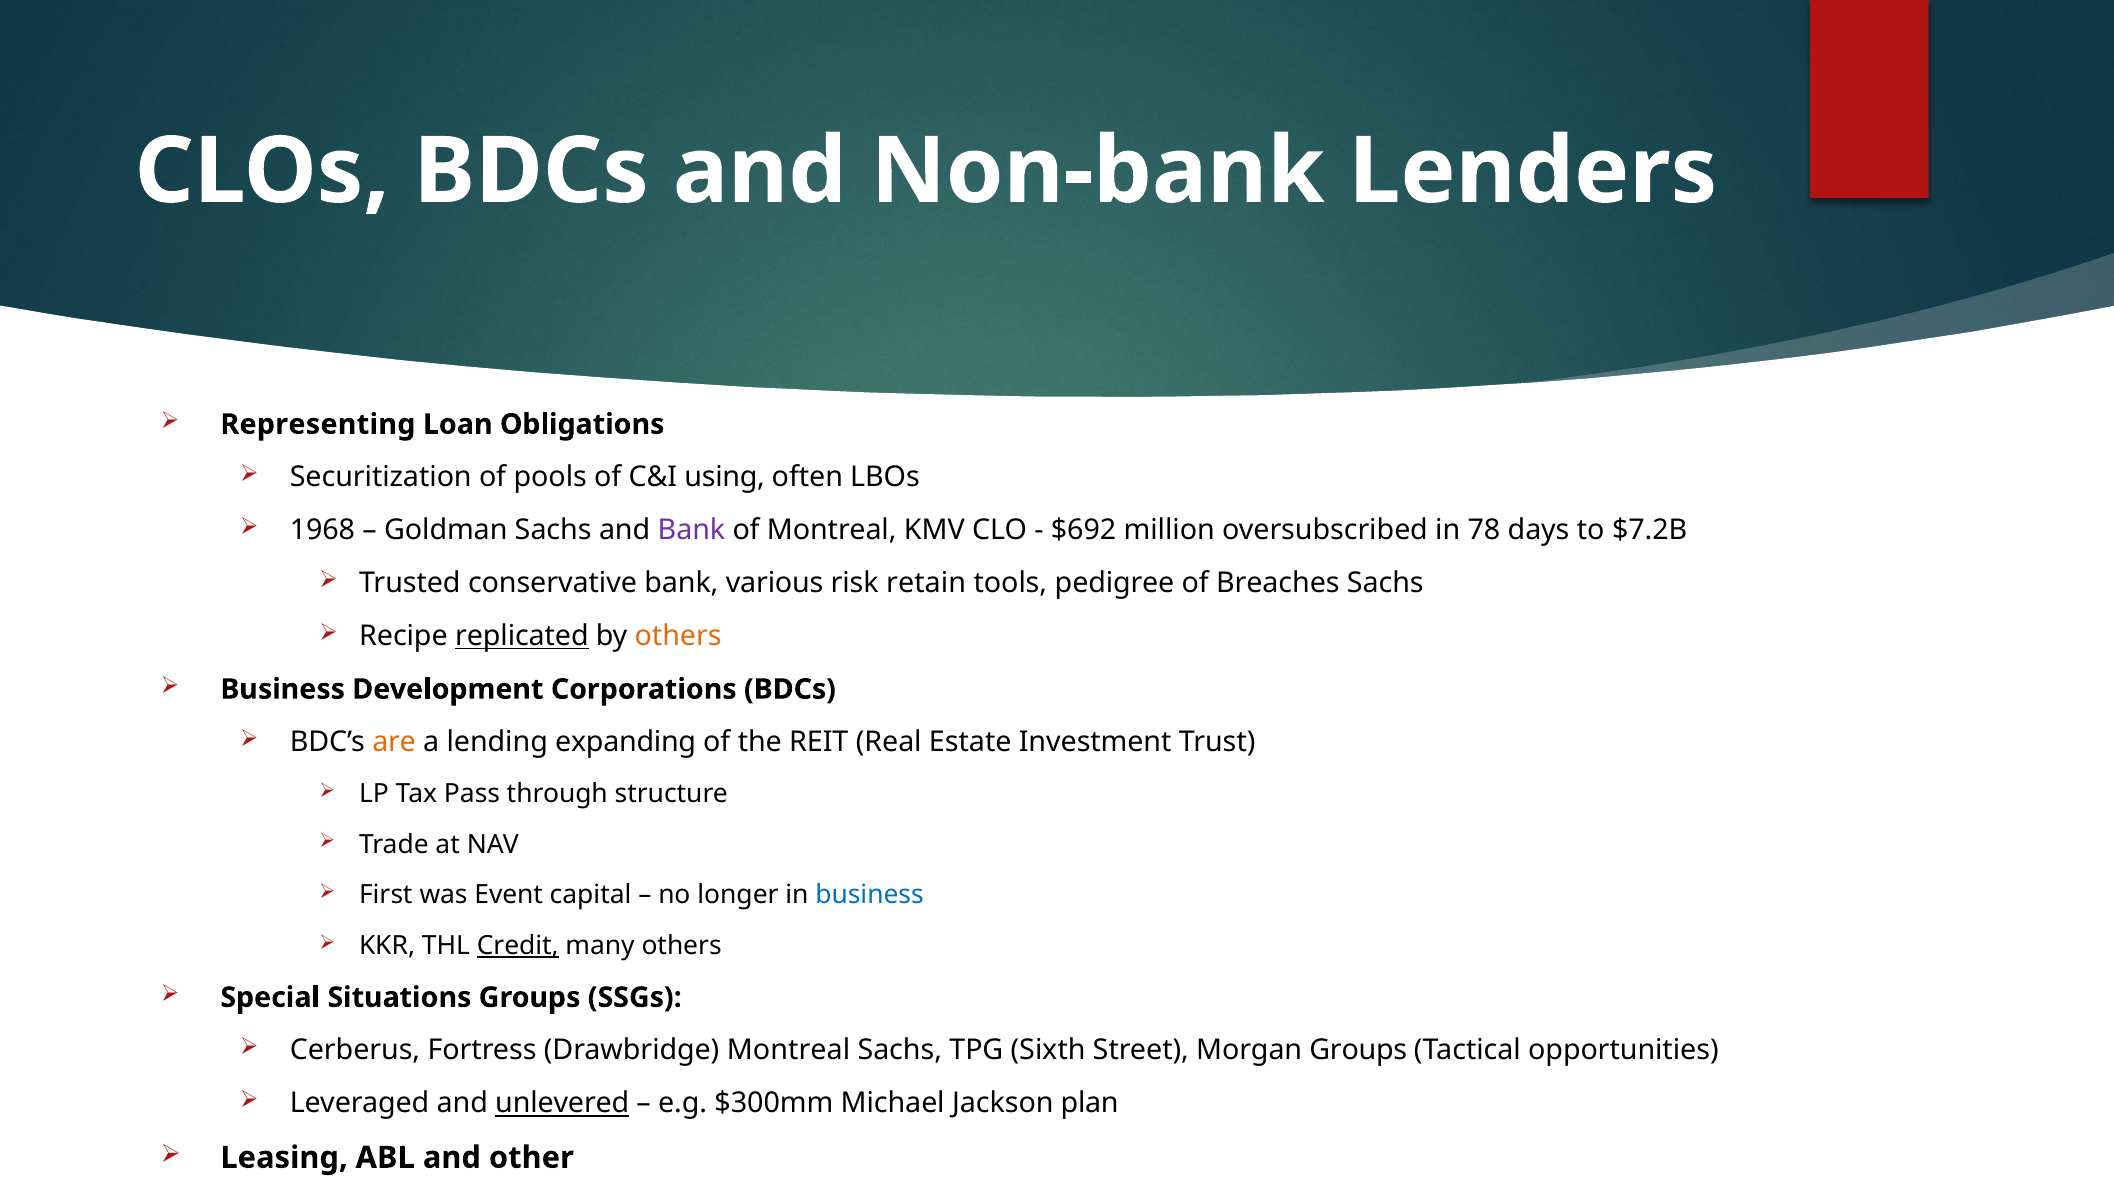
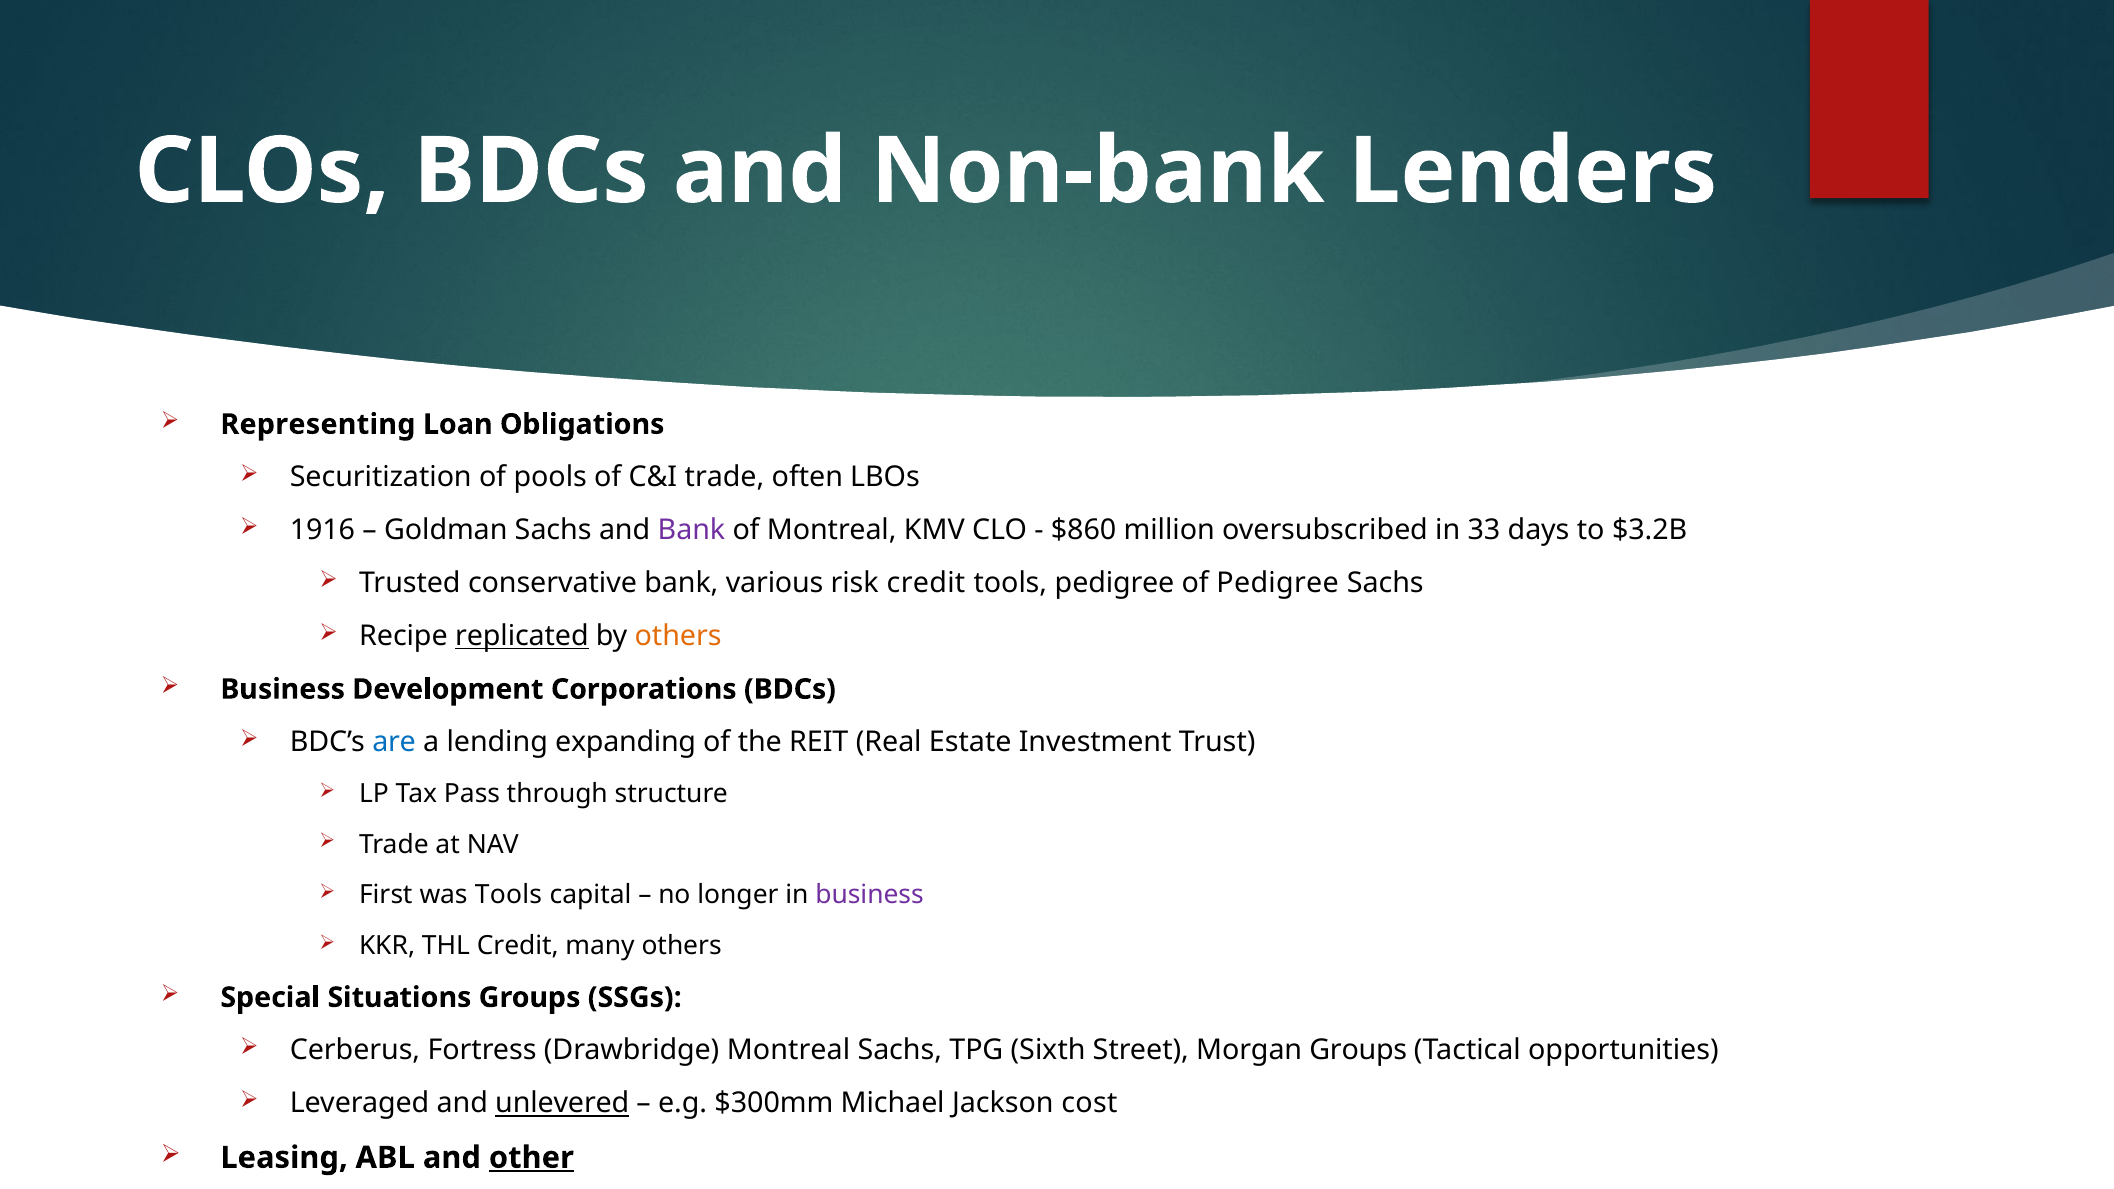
C&I using: using -> trade (724, 477)
1968: 1968 -> 1916 (322, 530)
$692: $692 -> $860 (1084, 530)
78: 78 -> 33 (1484, 530)
$7.2B: $7.2B -> $3.2B (1650, 530)
risk retain: retain -> credit (926, 584)
of Breaches: Breaches -> Pedigree (1278, 584)
are colour: orange -> blue (394, 743)
was Event: Event -> Tools (509, 895)
business colour: blue -> purple (870, 895)
Credit underline: present -> none (518, 946)
plan: plan -> cost (1089, 1104)
other underline: none -> present (531, 1158)
